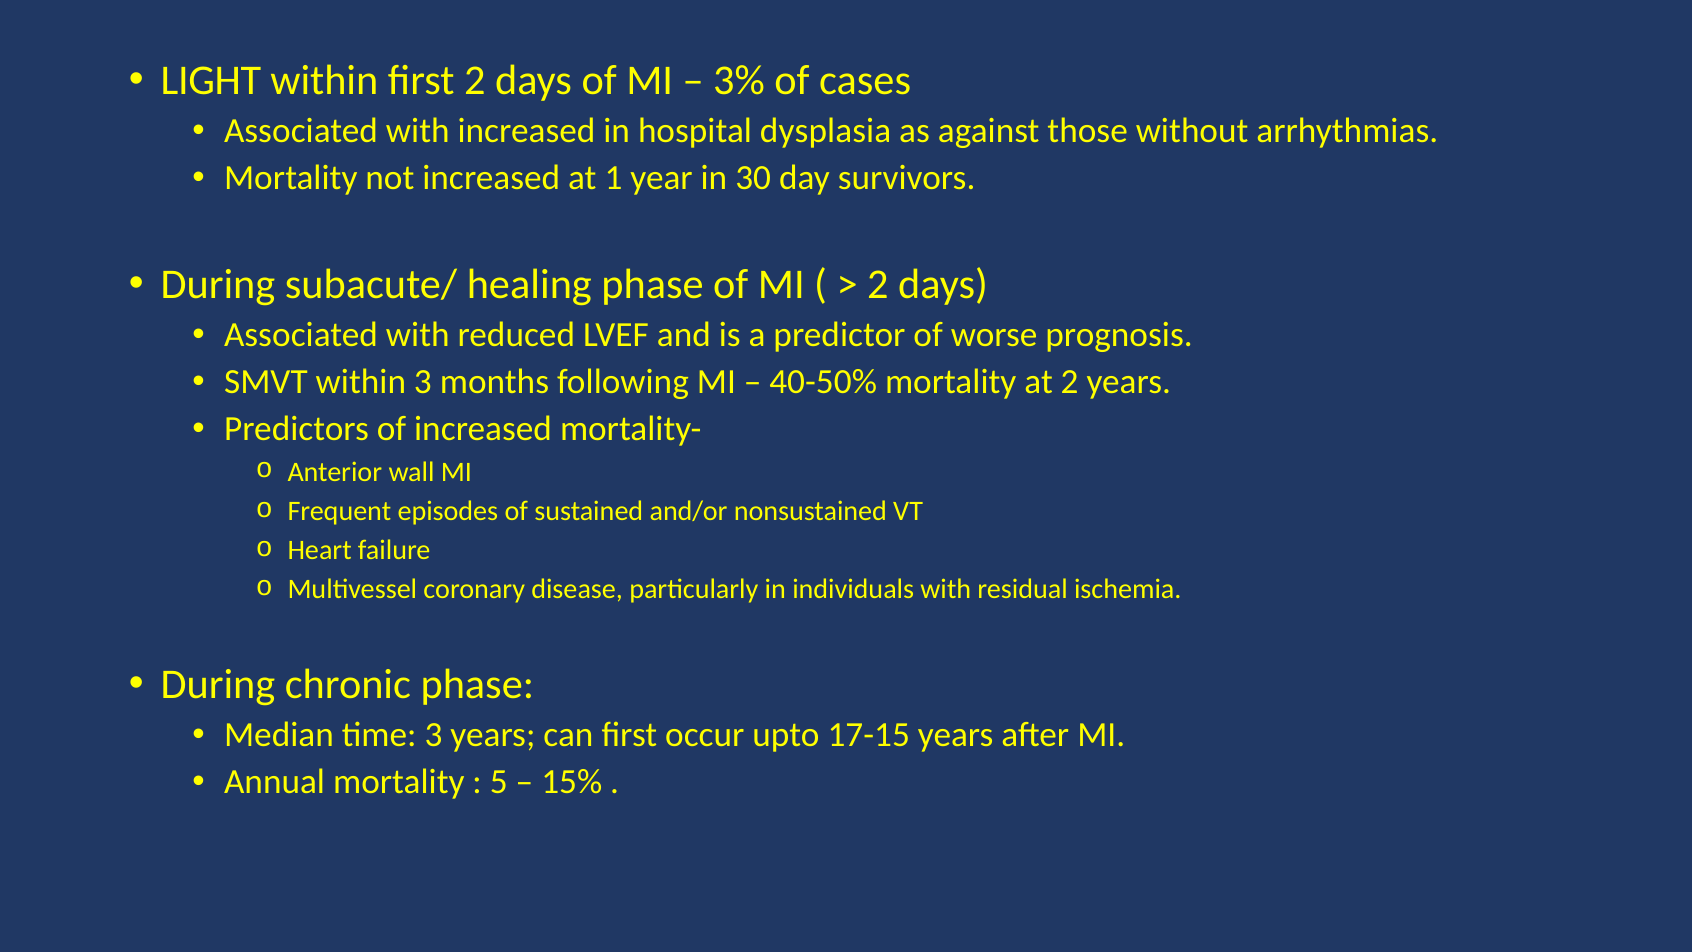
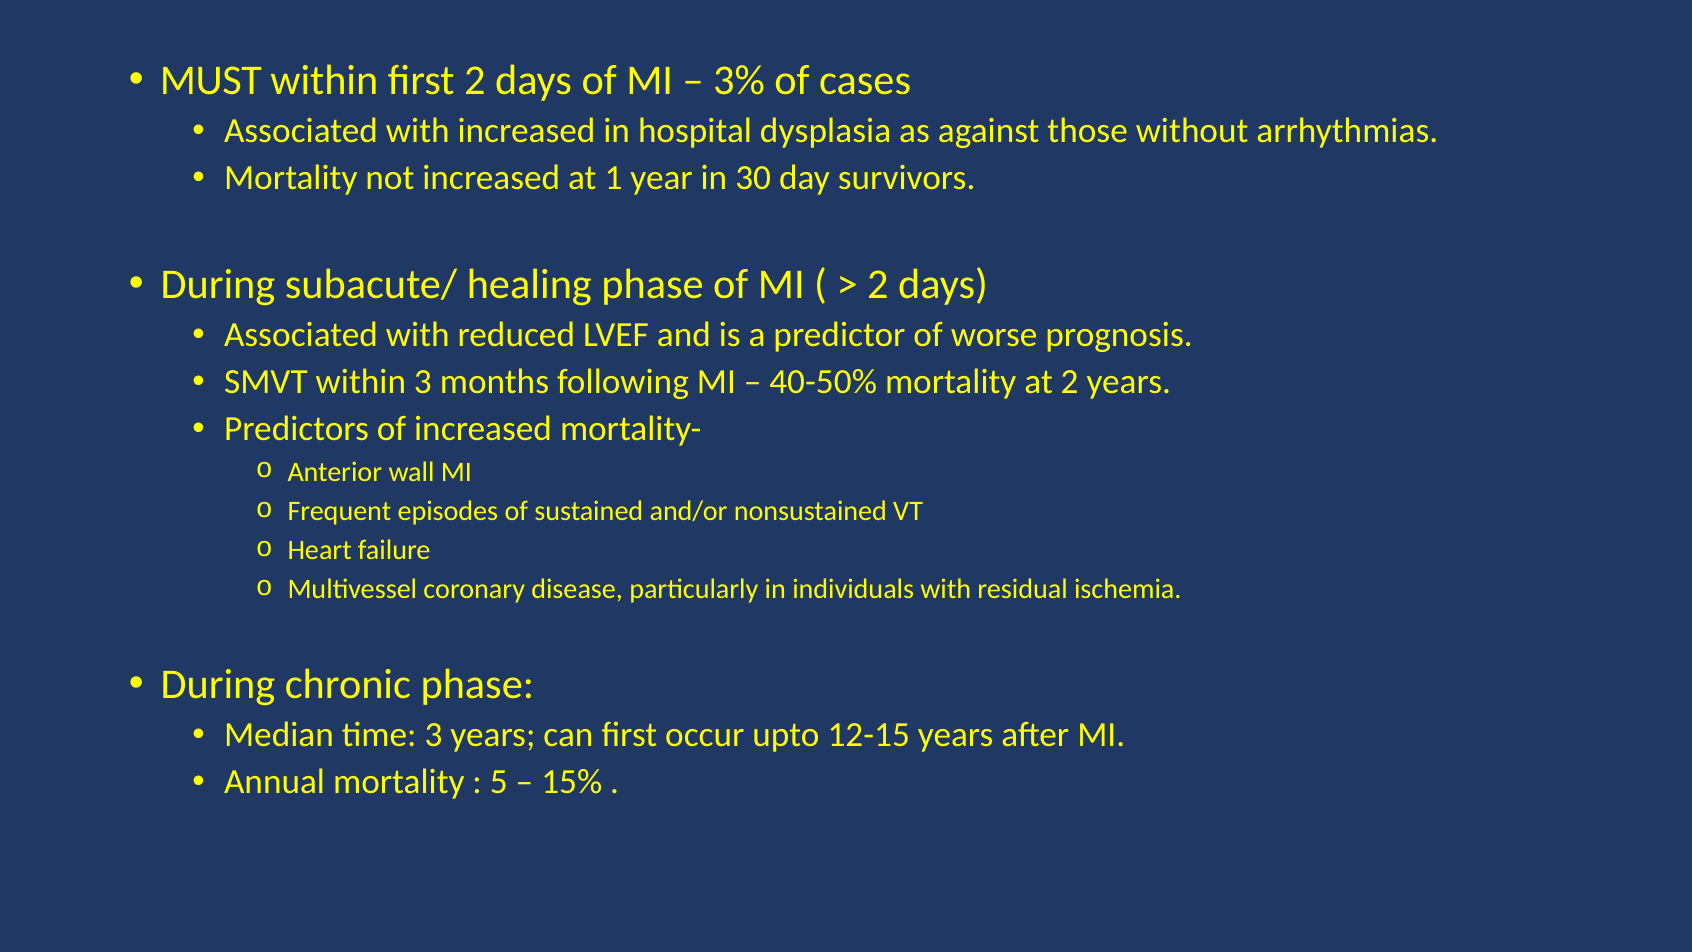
LIGHT: LIGHT -> MUST (211, 80)
17-15: 17-15 -> 12-15 (869, 735)
